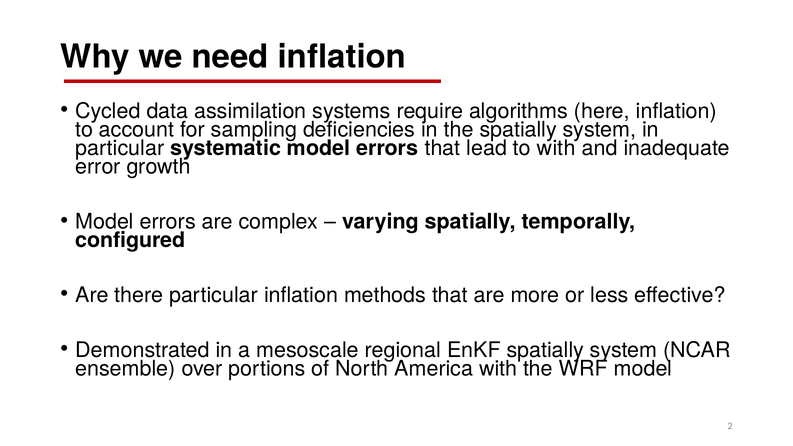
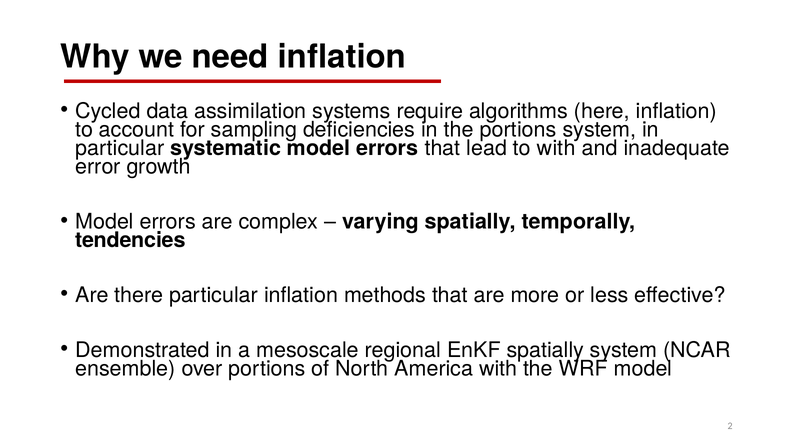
the spatially: spatially -> portions (518, 130)
configured: configured -> tendencies (130, 240)
